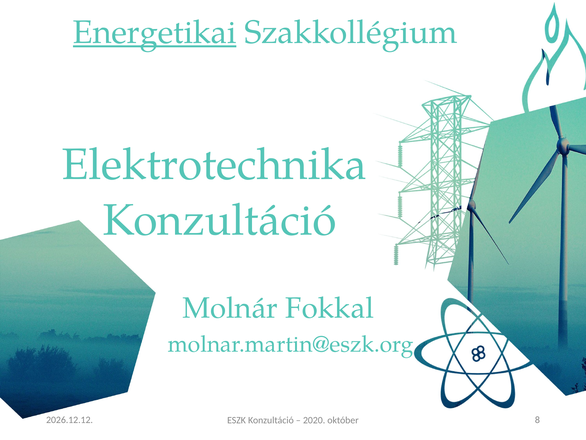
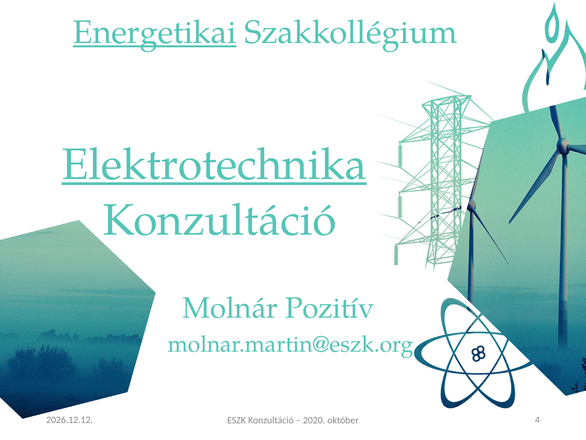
Elektrotechnika underline: none -> present (214, 165)
Fokkal: Fokkal -> Pozitív (330, 308)
8: 8 -> 4 (537, 420)
